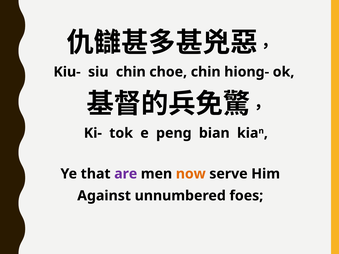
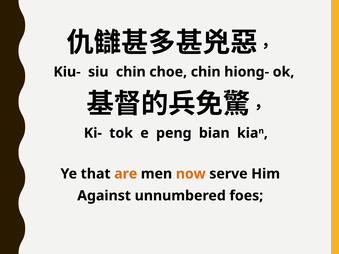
are colour: purple -> orange (126, 174)
